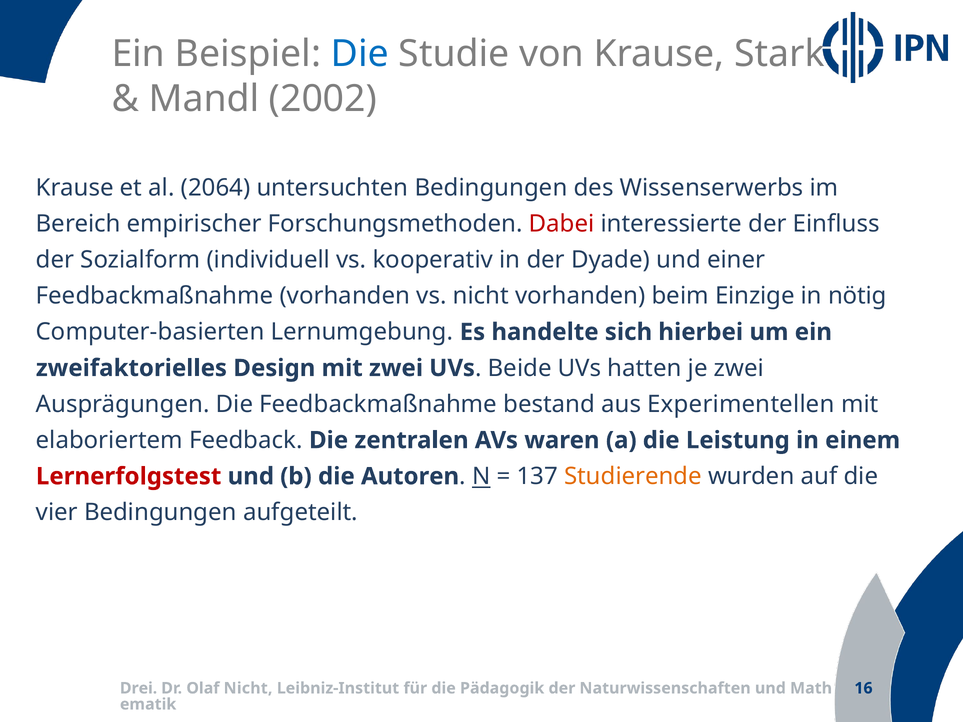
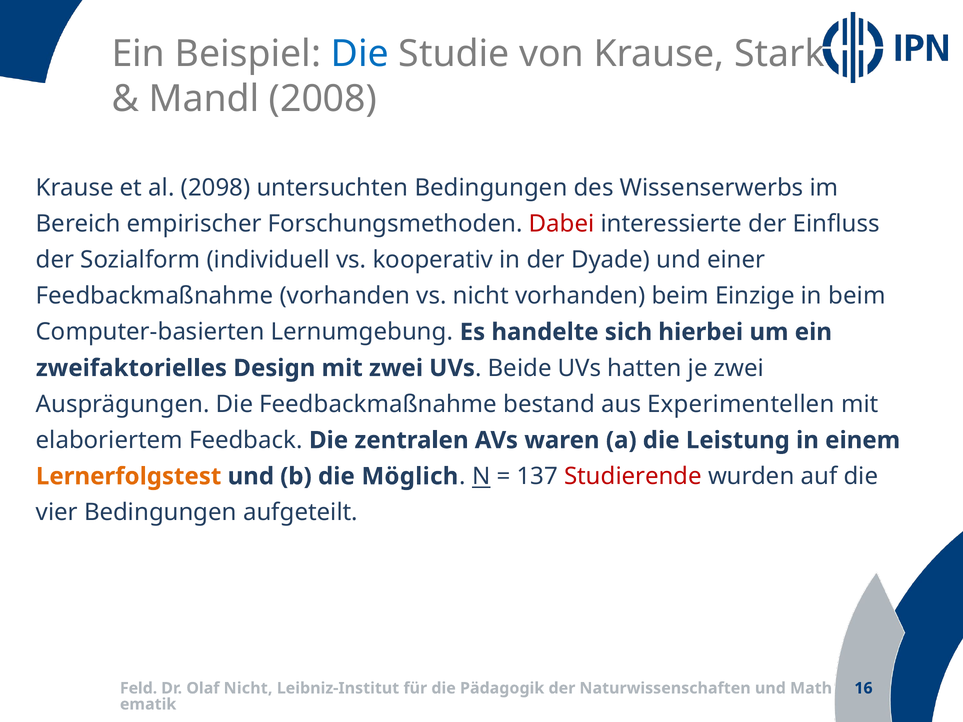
2002: 2002 -> 2008 (323, 99)
2064: 2064 -> 2098 (216, 188)
in nötig: nötig -> beim (857, 296)
Lernerfolgstest colour: red -> orange (129, 477)
Autoren: Autoren -> Möglich (410, 477)
Studierende colour: orange -> red (633, 477)
Drei: Drei -> Feld (139, 688)
